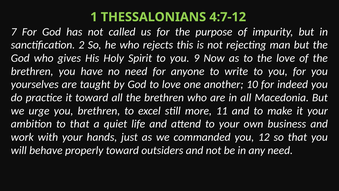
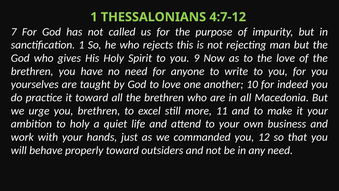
sanctification 2: 2 -> 1 (81, 45)
to that: that -> holy (80, 124)
